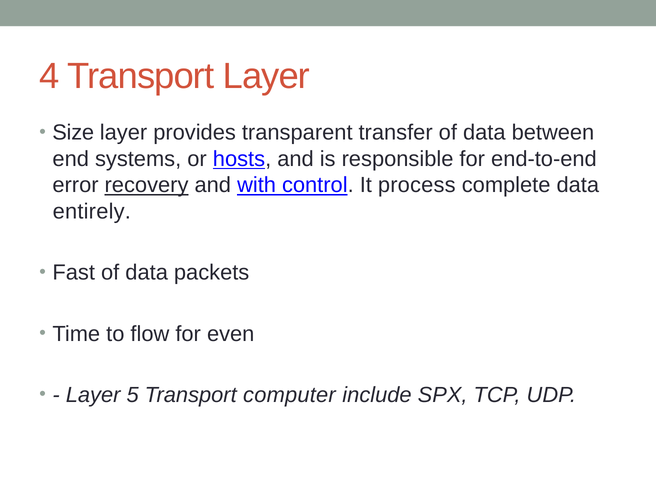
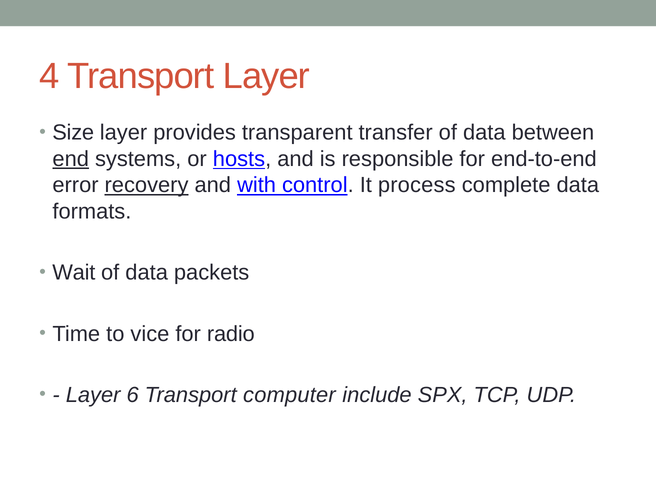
end underline: none -> present (71, 159)
entirely: entirely -> formats (92, 211)
Fast: Fast -> Wait (74, 273)
flow: flow -> vice (150, 334)
even: even -> radio (231, 334)
5: 5 -> 6 (133, 395)
